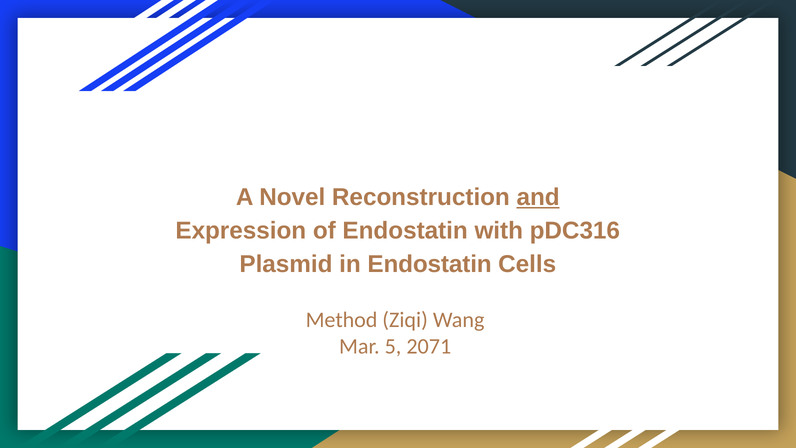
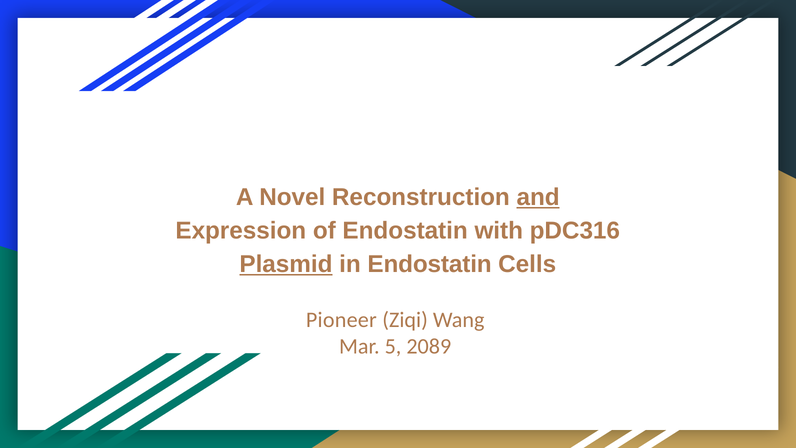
Plasmid underline: none -> present (286, 264)
Method: Method -> Pioneer (341, 320)
2071: 2071 -> 2089 (429, 347)
